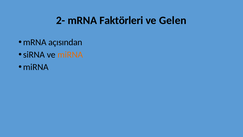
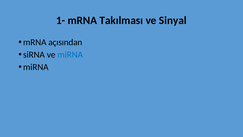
2-: 2- -> 1- (61, 20)
Faktörleri: Faktörleri -> Takılması (121, 20)
Gelen: Gelen -> Sinyal (173, 20)
miRNA colour: orange -> blue (70, 55)
